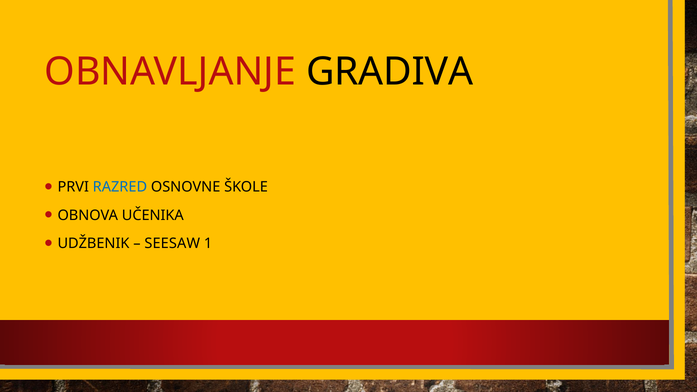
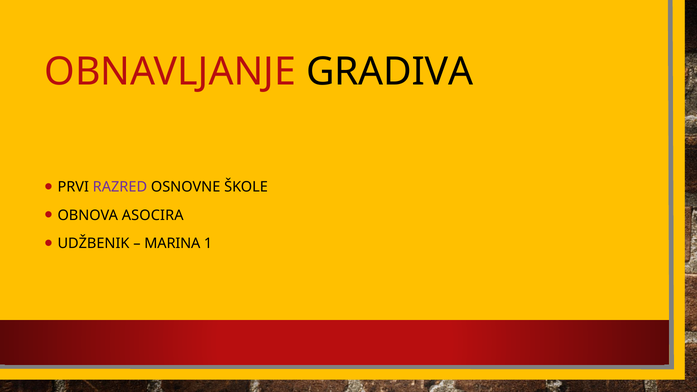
RAZRED colour: blue -> purple (120, 187)
UČENIKA: UČENIKA -> ASOCIRA (153, 215)
SEESAW: SEESAW -> MARINA (172, 244)
